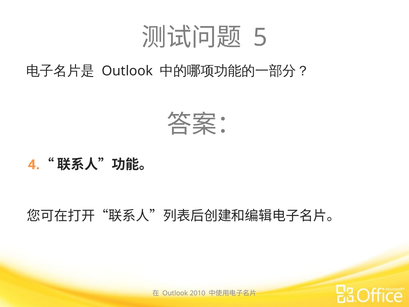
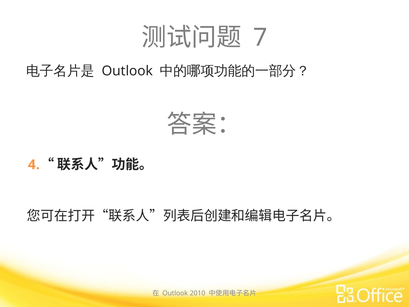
5: 5 -> 7 (260, 37)
